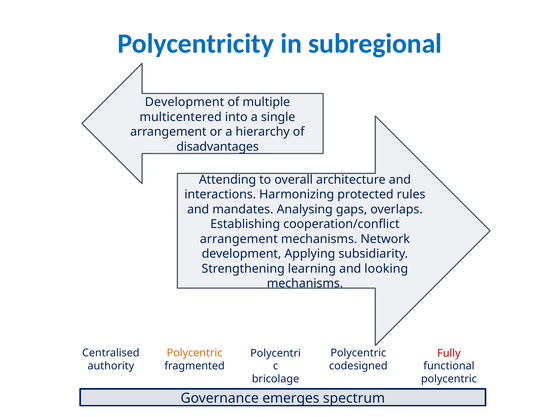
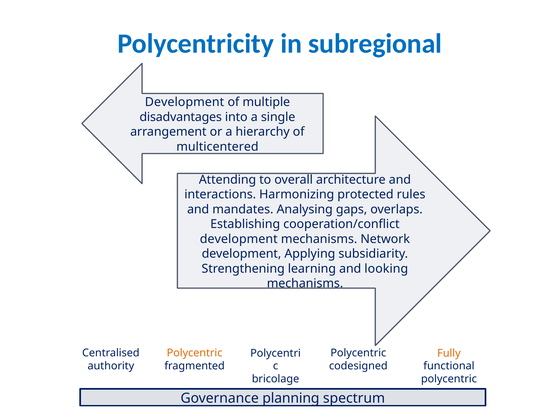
multicentered: multicentered -> disadvantages (181, 117)
disadvantages: disadvantages -> multicentered (217, 147)
arrangement: arrangement -> development (239, 239)
Fully colour: red -> orange (449, 353)
emerges: emerges -> planning (291, 398)
